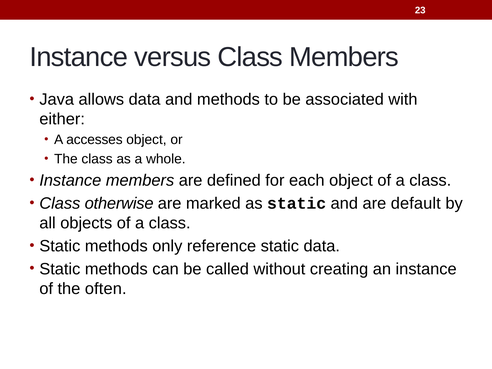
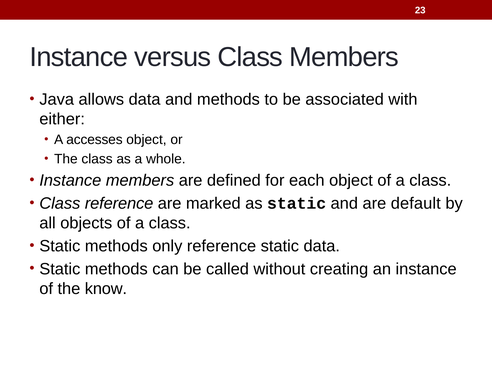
Class otherwise: otherwise -> reference (119, 203)
often: often -> know (106, 289)
